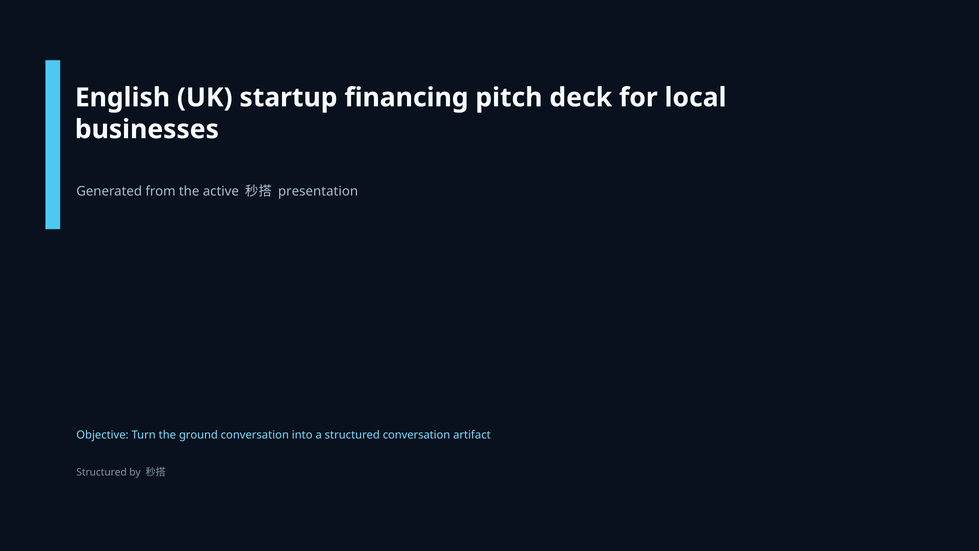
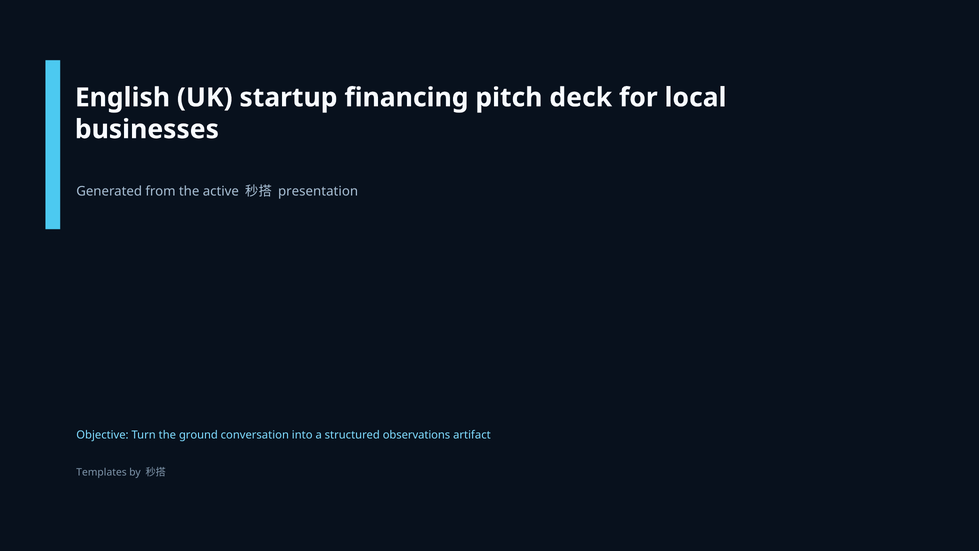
structured conversation: conversation -> observations (416, 435)
Structured: Structured -> Templates (102, 472)
